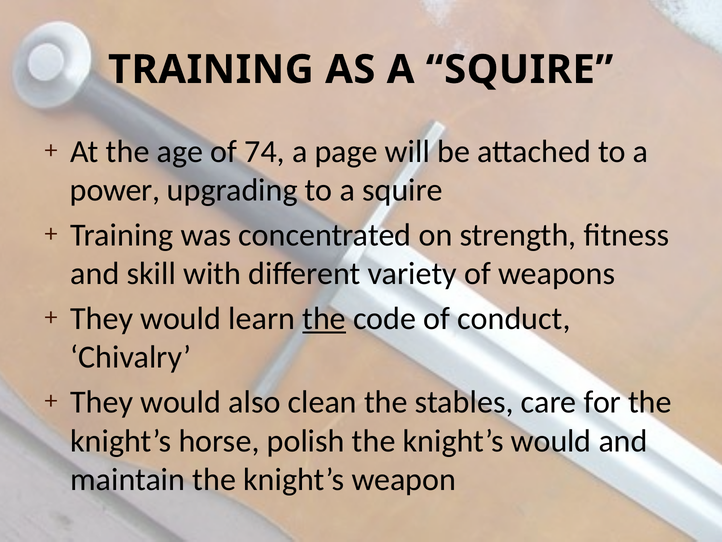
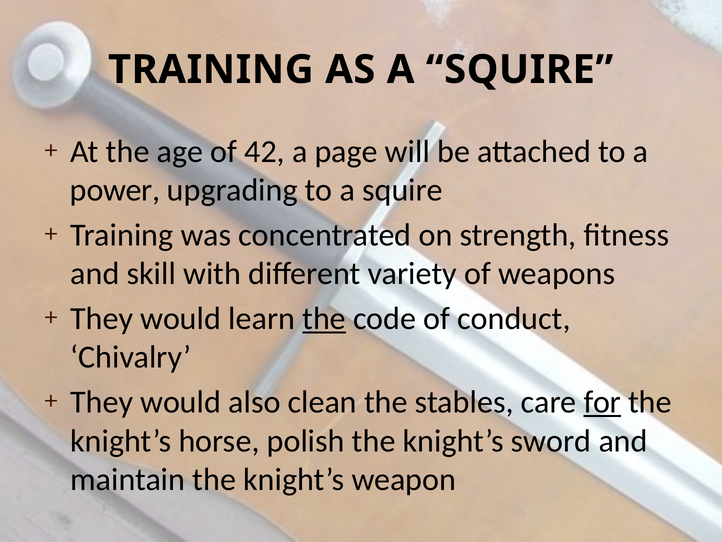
74: 74 -> 42 (264, 151)
for underline: none -> present (602, 402)
knight’s would: would -> sword (551, 441)
